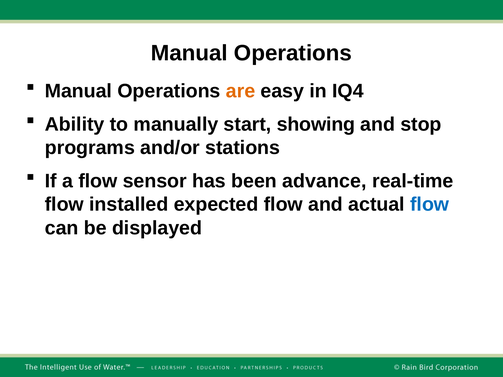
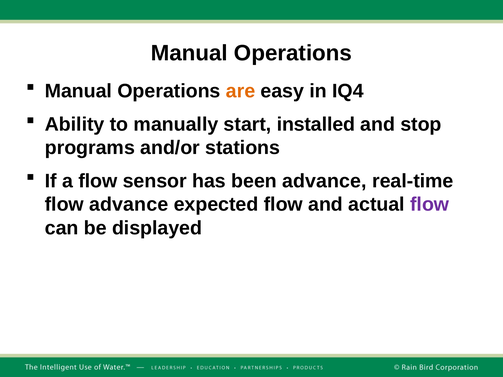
showing: showing -> installed (316, 124)
flow installed: installed -> advance (129, 205)
flow colour: blue -> purple (430, 205)
